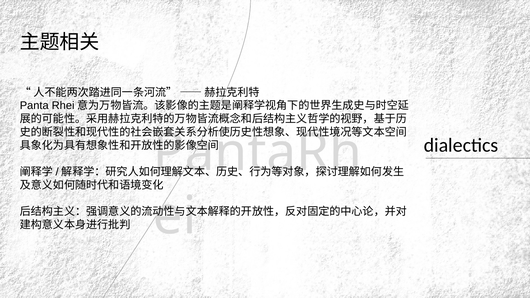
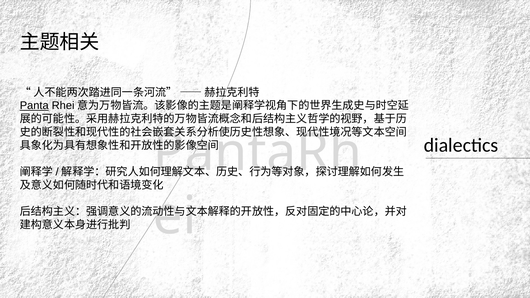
Panta underline: none -> present (34, 106)
